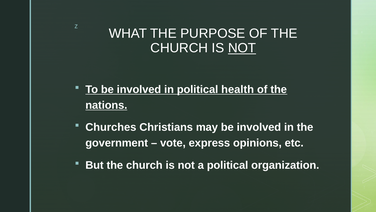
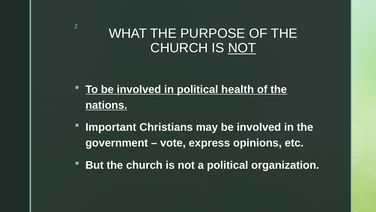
Churches: Churches -> Important (111, 127)
